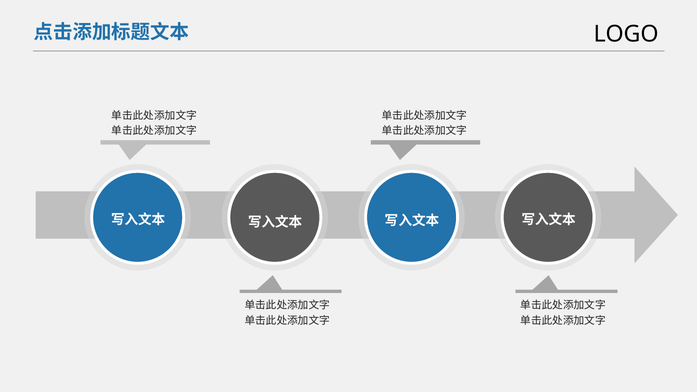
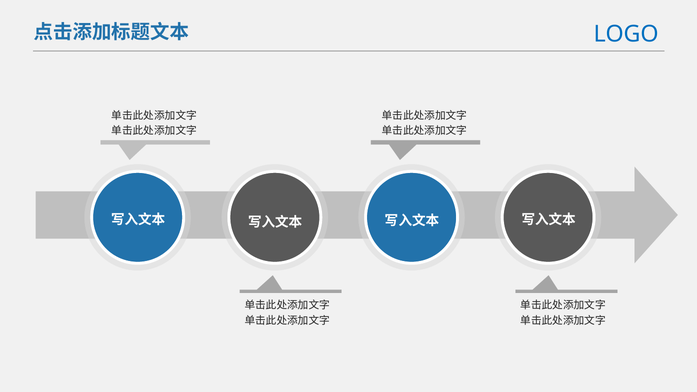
LOGO colour: black -> blue (626, 34)
